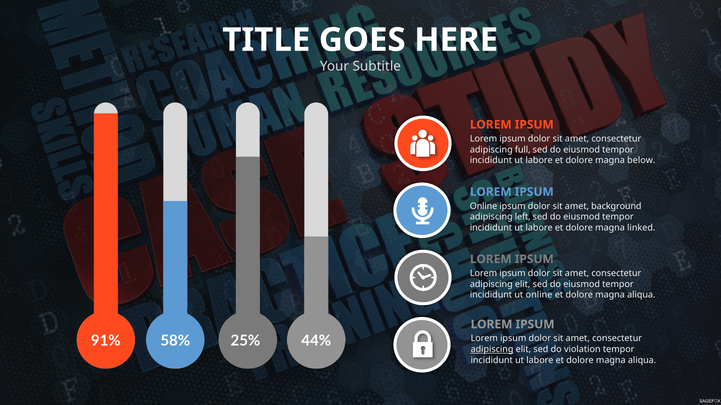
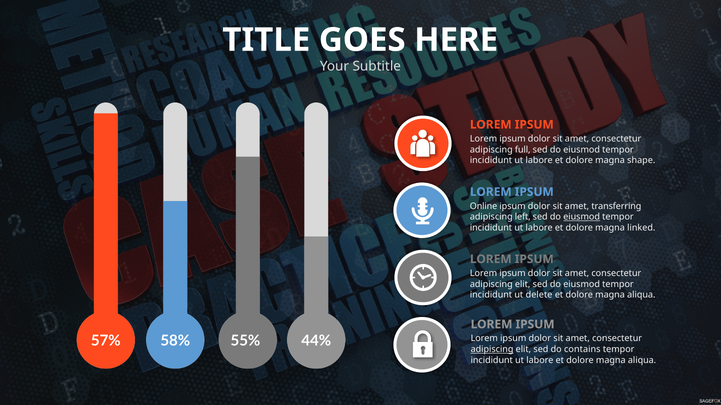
below: below -> shape (641, 161)
background: background -> transferring (616, 206)
eiusmod underline: none -> present (582, 217)
ut online: online -> delete (539, 295)
91%: 91% -> 57% (106, 341)
25%: 25% -> 55% (245, 341)
violation: violation -> contains (582, 350)
